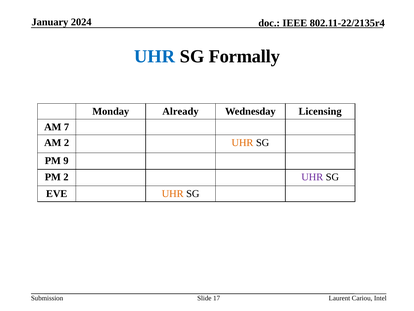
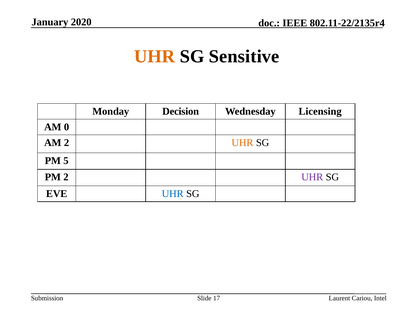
2024: 2024 -> 2020 (81, 22)
UHR colour: blue -> orange (155, 56)
Formally: Formally -> Sensitive (244, 56)
Already: Already -> Decision (181, 111)
7: 7 -> 0 (67, 127)
9: 9 -> 5 (66, 160)
UHR colour: orange -> blue (173, 193)
